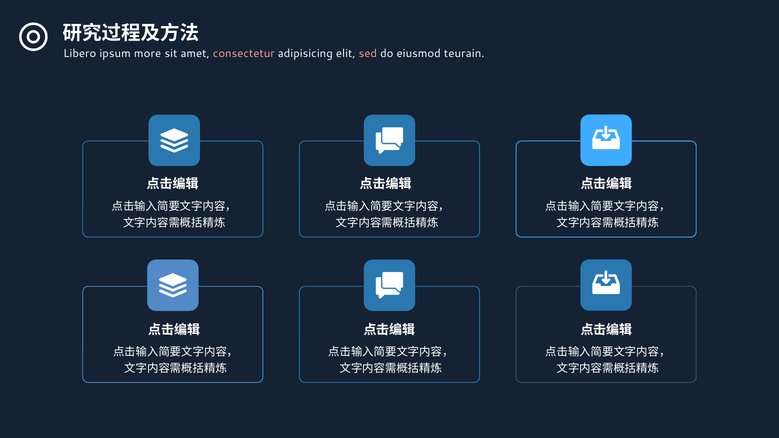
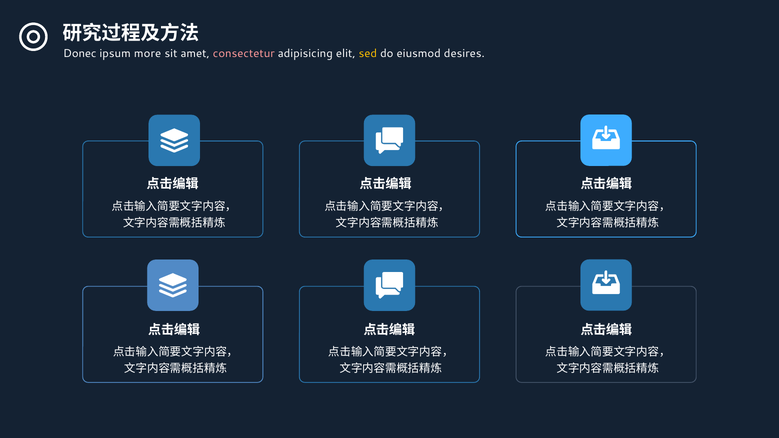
Libero: Libero -> Donec (80, 54)
sed colour: pink -> yellow (368, 54)
teurain: teurain -> desires (464, 54)
